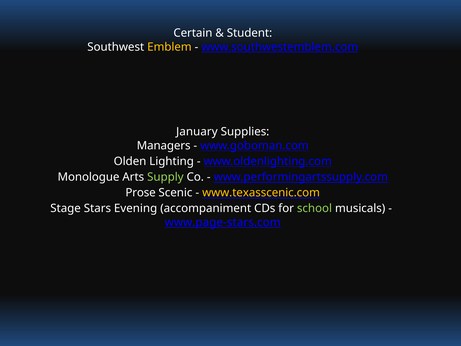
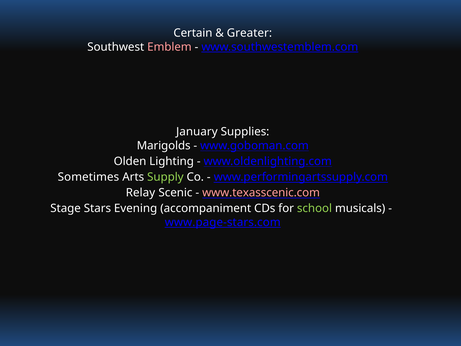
Student: Student -> Greater (249, 33)
Emblem colour: yellow -> pink (169, 47)
Managers: Managers -> Marigolds (164, 146)
Monologue: Monologue -> Sometimes (88, 177)
Prose: Prose -> Relay (140, 193)
www.texasscenic.com colour: yellow -> pink (261, 193)
